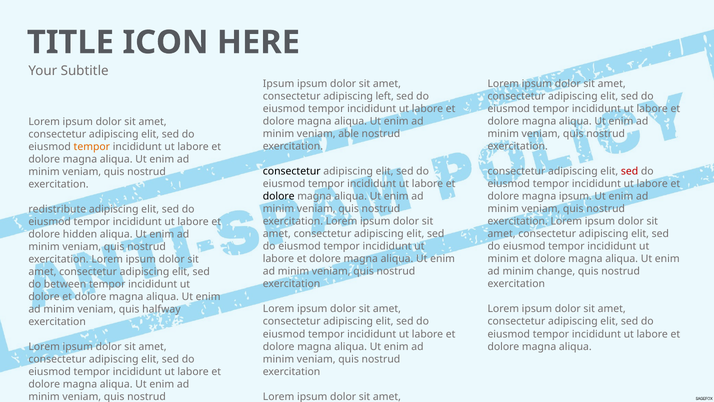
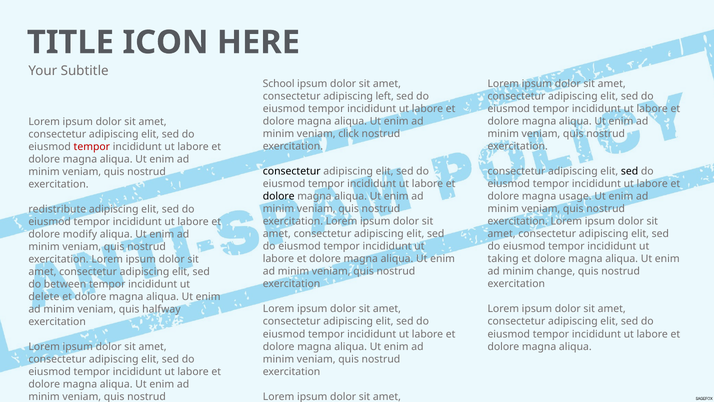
Ipsum: Ipsum -> School (279, 84)
able: able -> click (349, 134)
tempor colour: orange -> red (92, 147)
sed colour: red -> black (630, 171)
magna ipsum: ipsum -> usage (575, 196)
hidden: hidden -> modify (80, 234)
minim: minim -> taking (503, 259)
dolore: dolore -> delete (44, 297)
